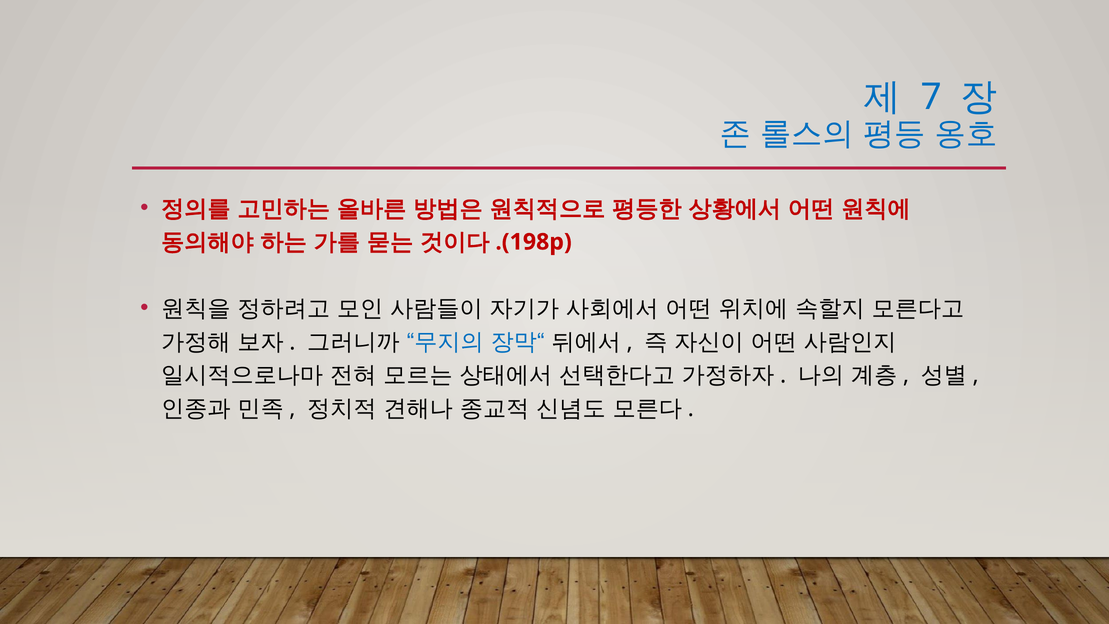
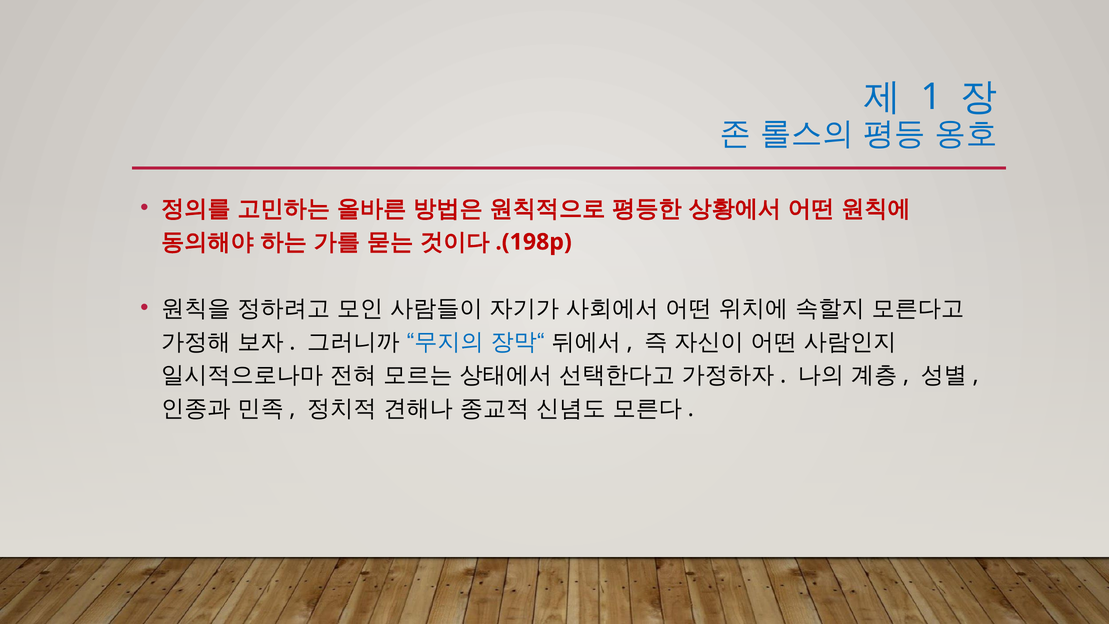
7: 7 -> 1 (931, 97)
